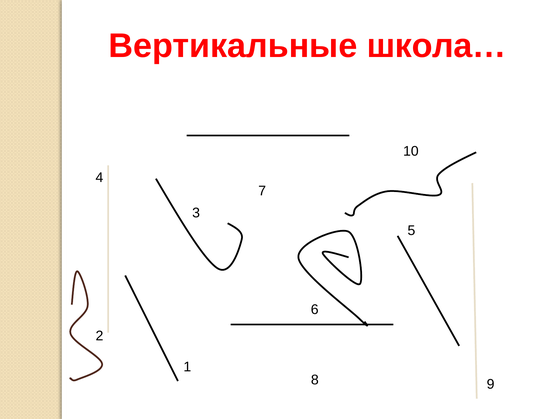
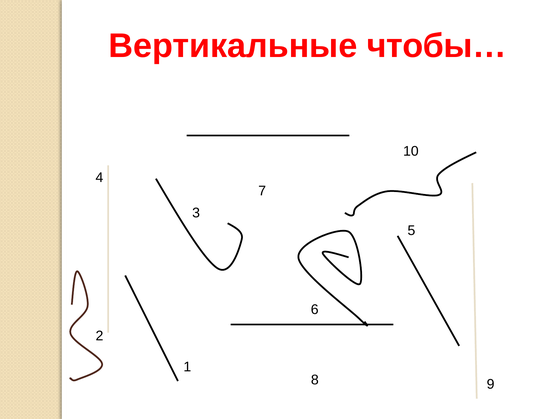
школа…: школа… -> чтобы… (437, 46)
